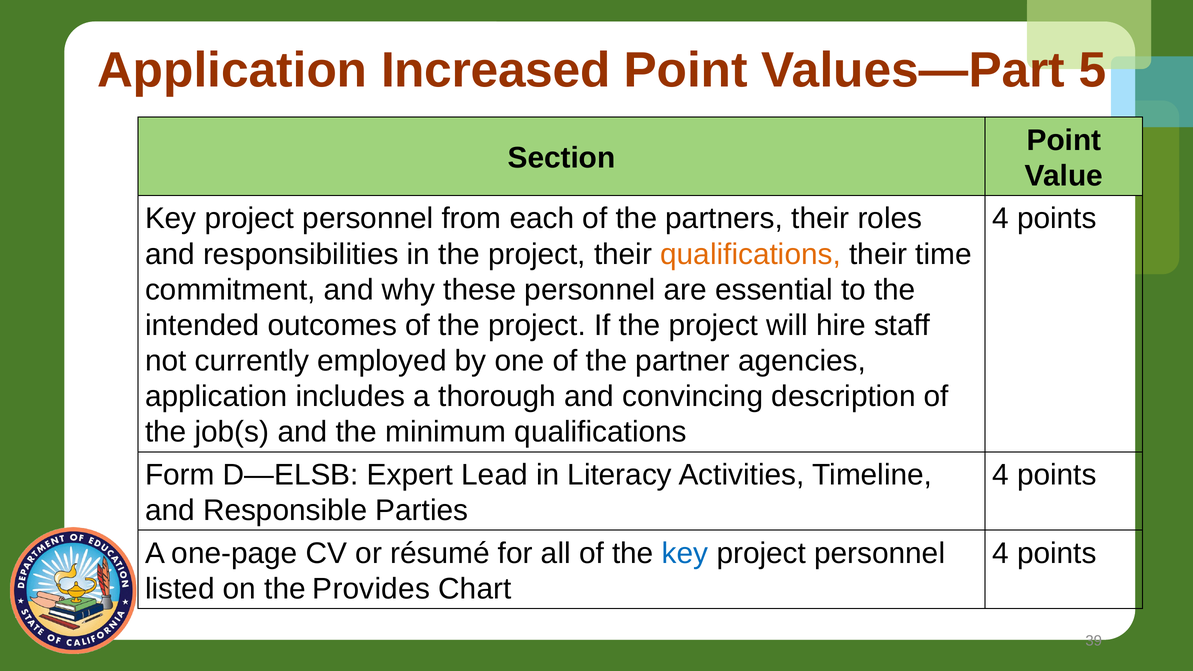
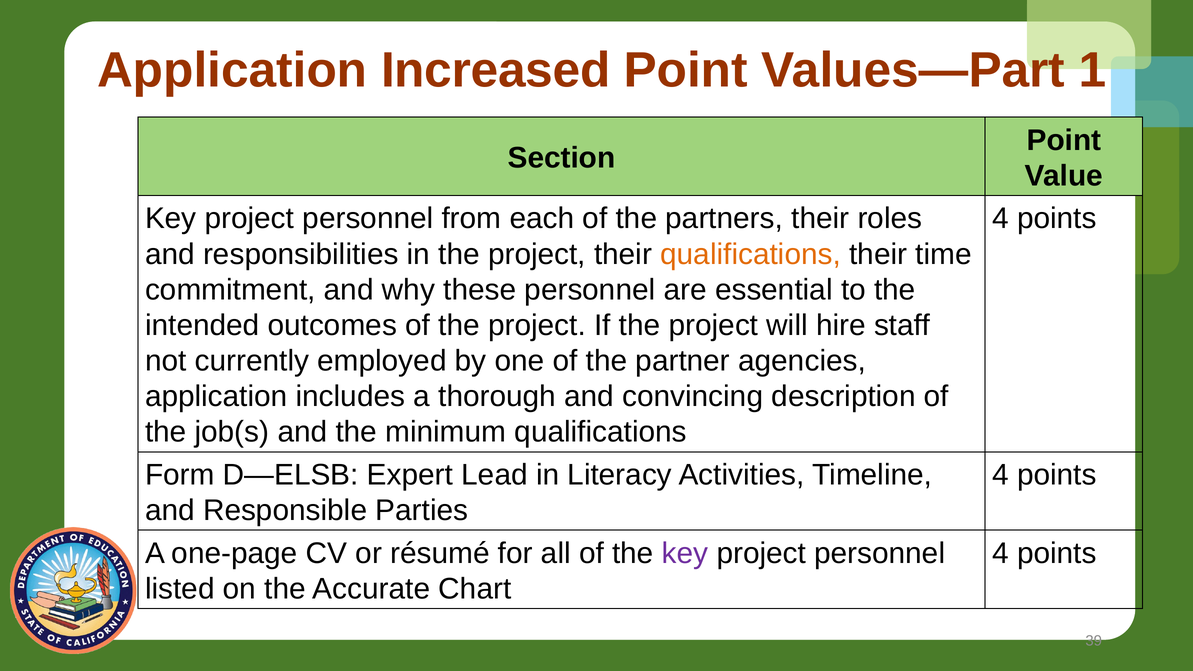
5: 5 -> 1 (1093, 70)
key colour: blue -> purple (685, 553)
Provides: Provides -> Accurate (371, 589)
